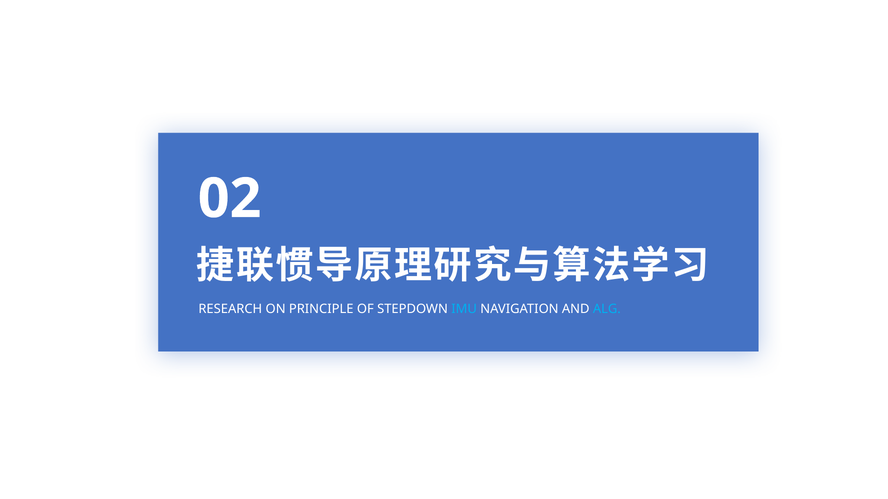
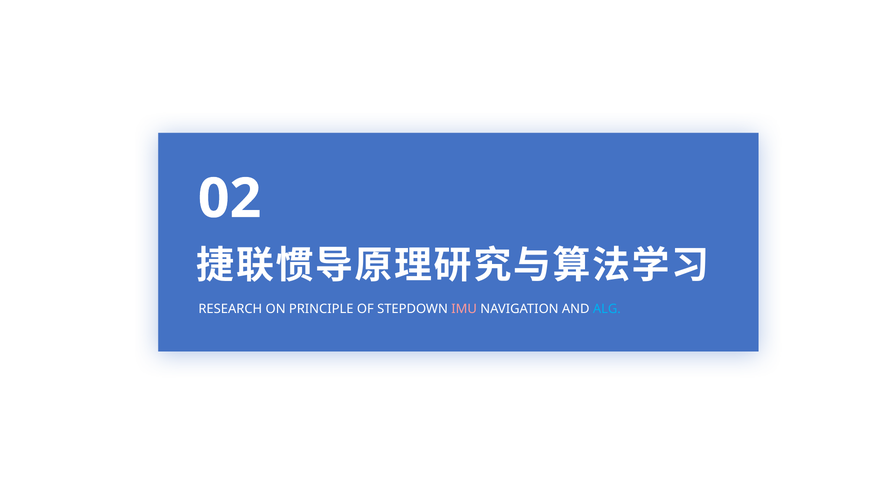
IMU colour: light blue -> pink (464, 309)
